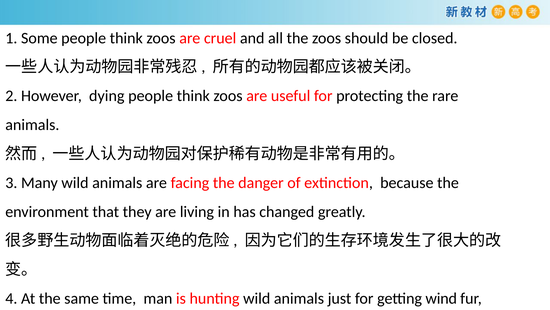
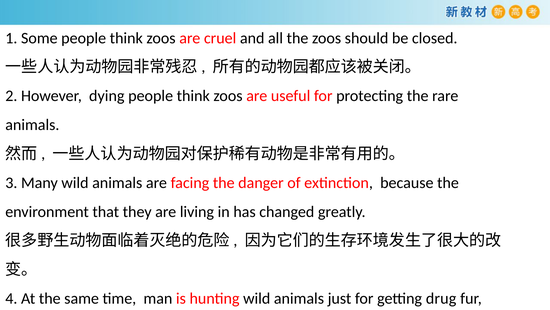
wind: wind -> drug (441, 298)
